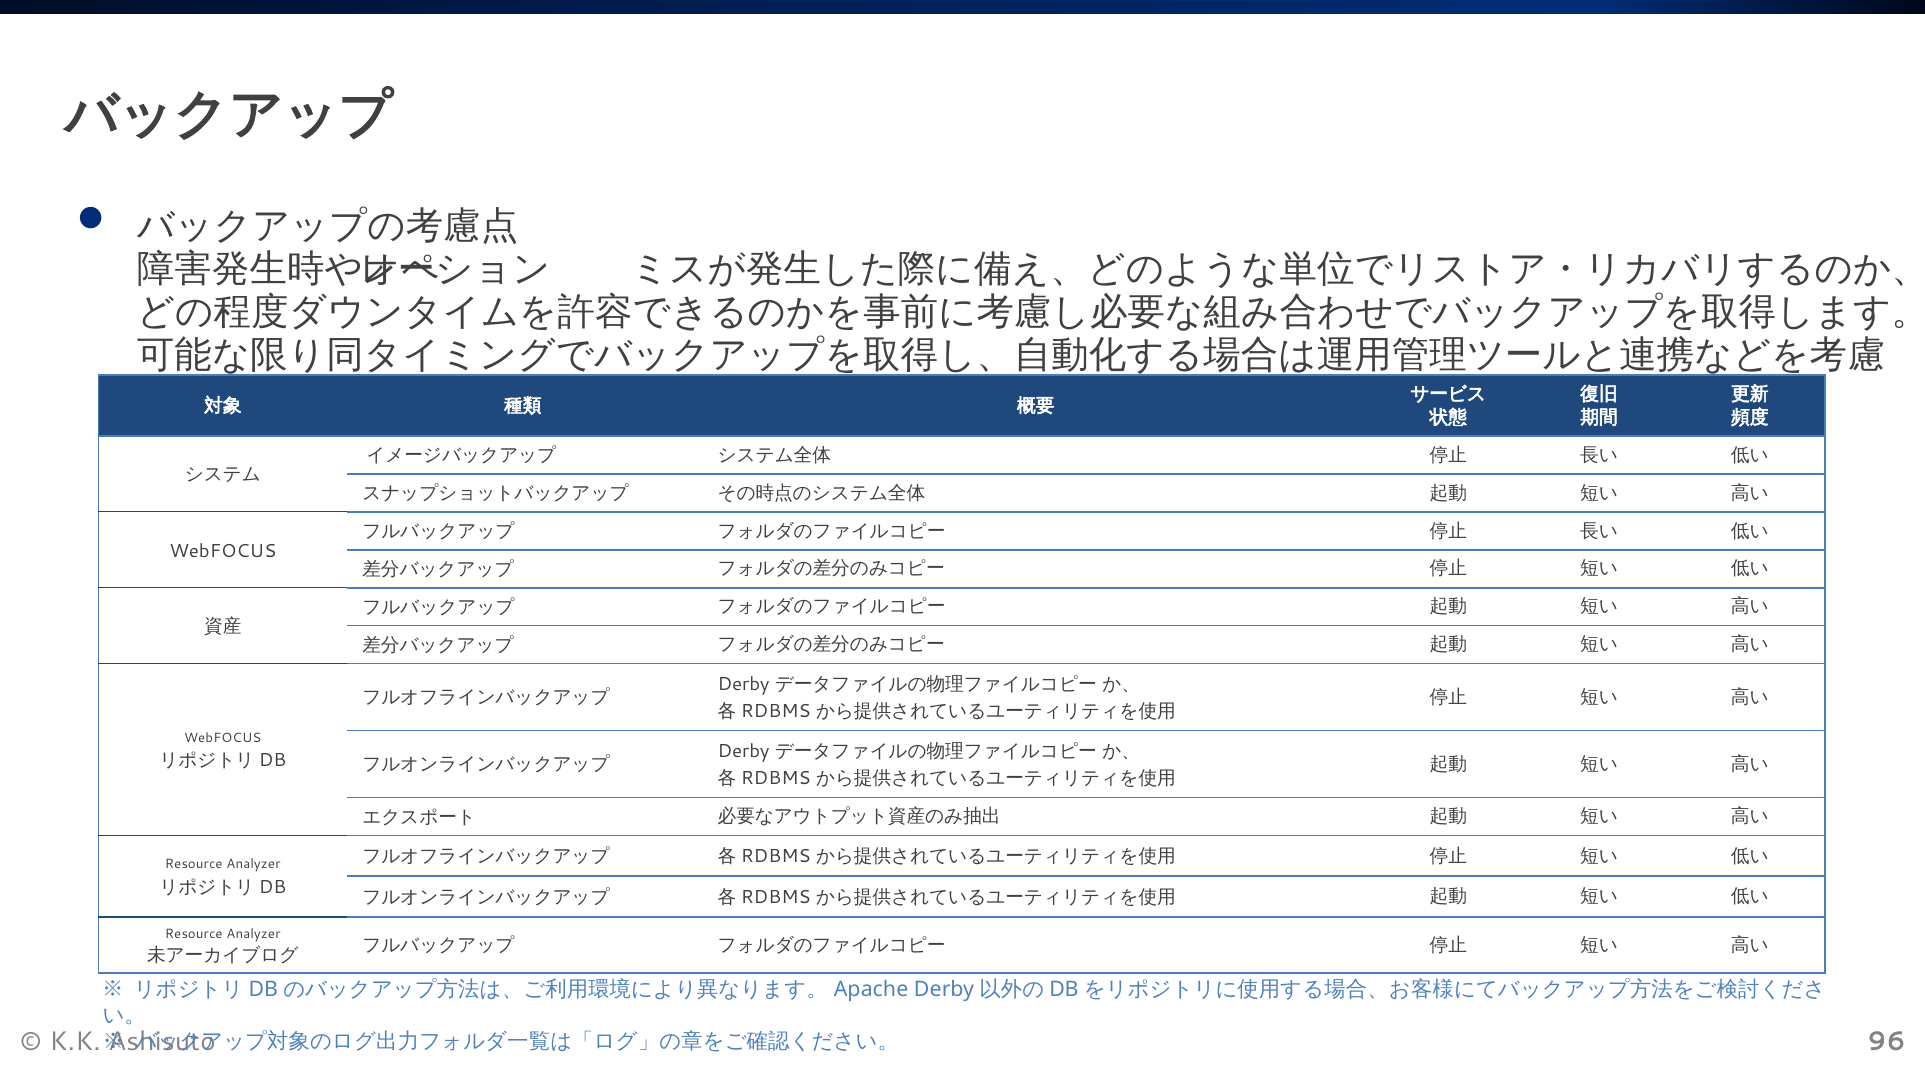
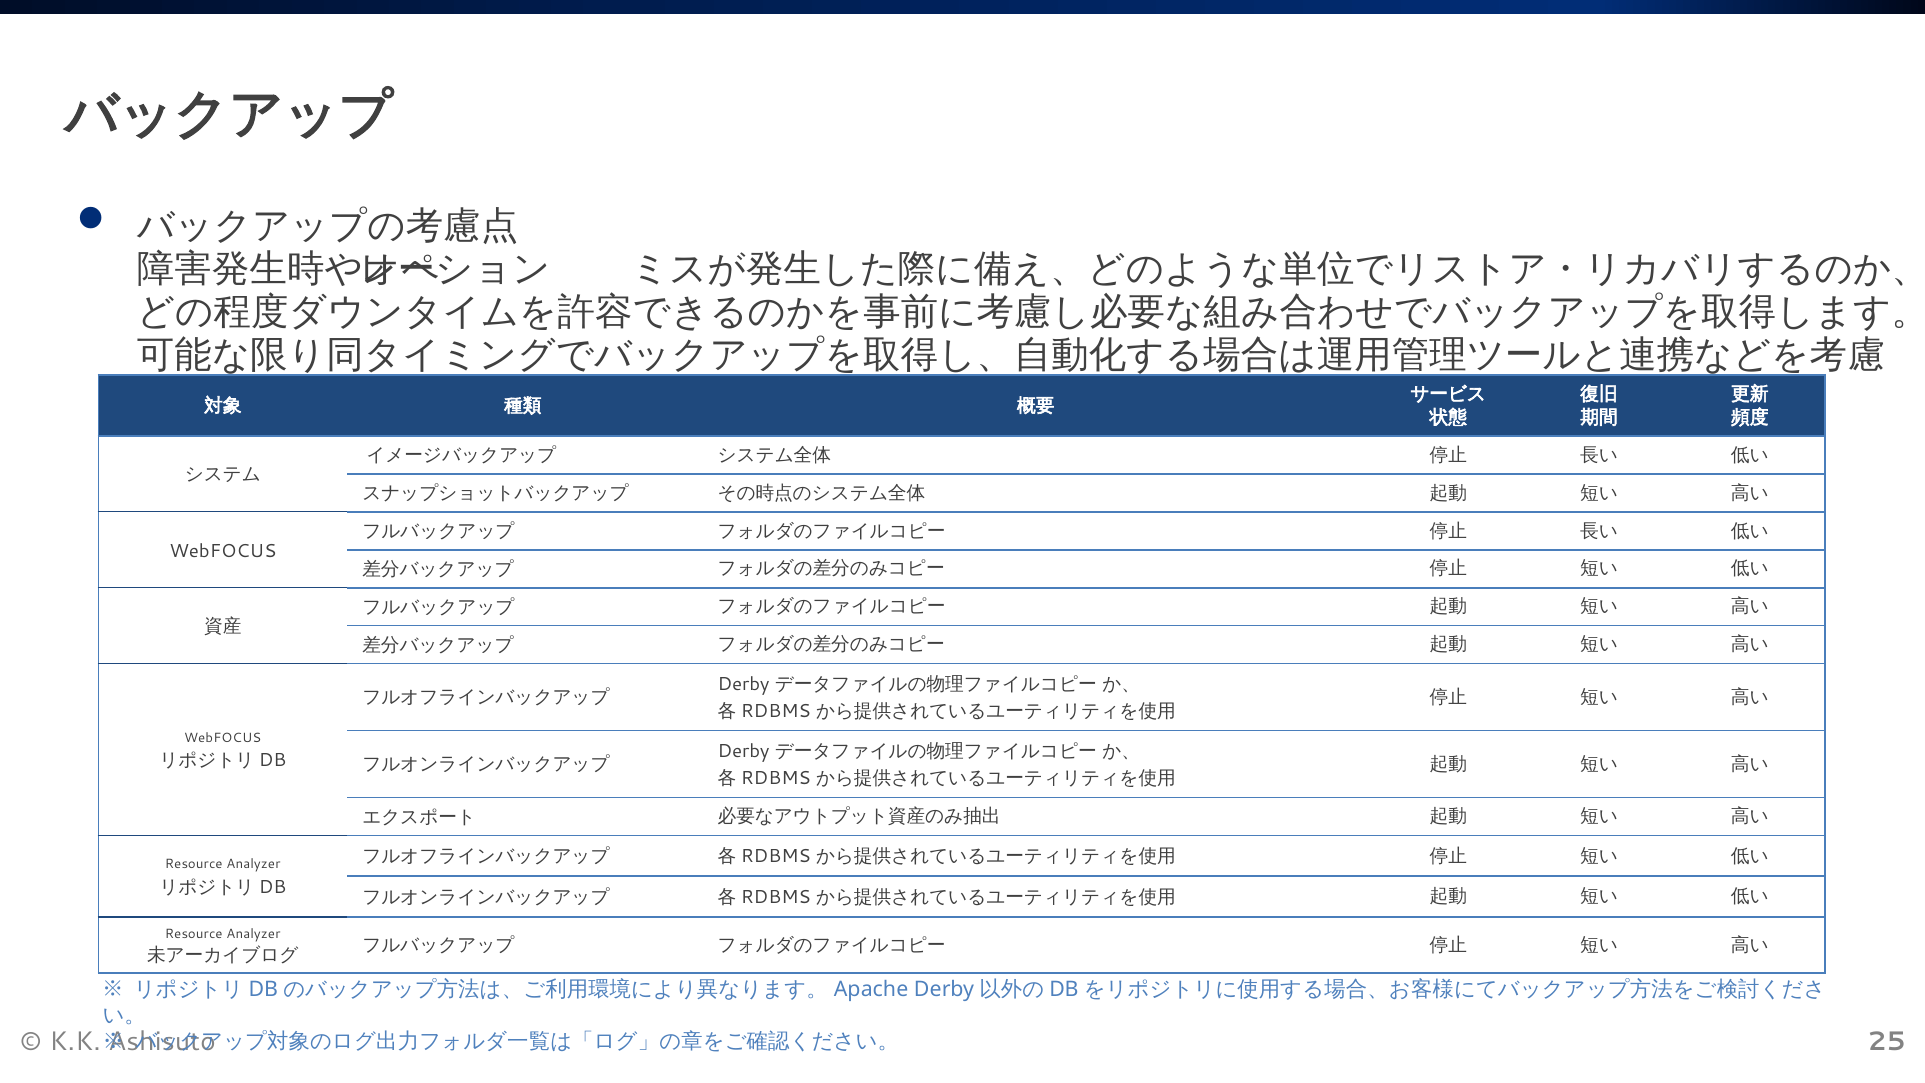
96: 96 -> 25 (1887, 1042)
